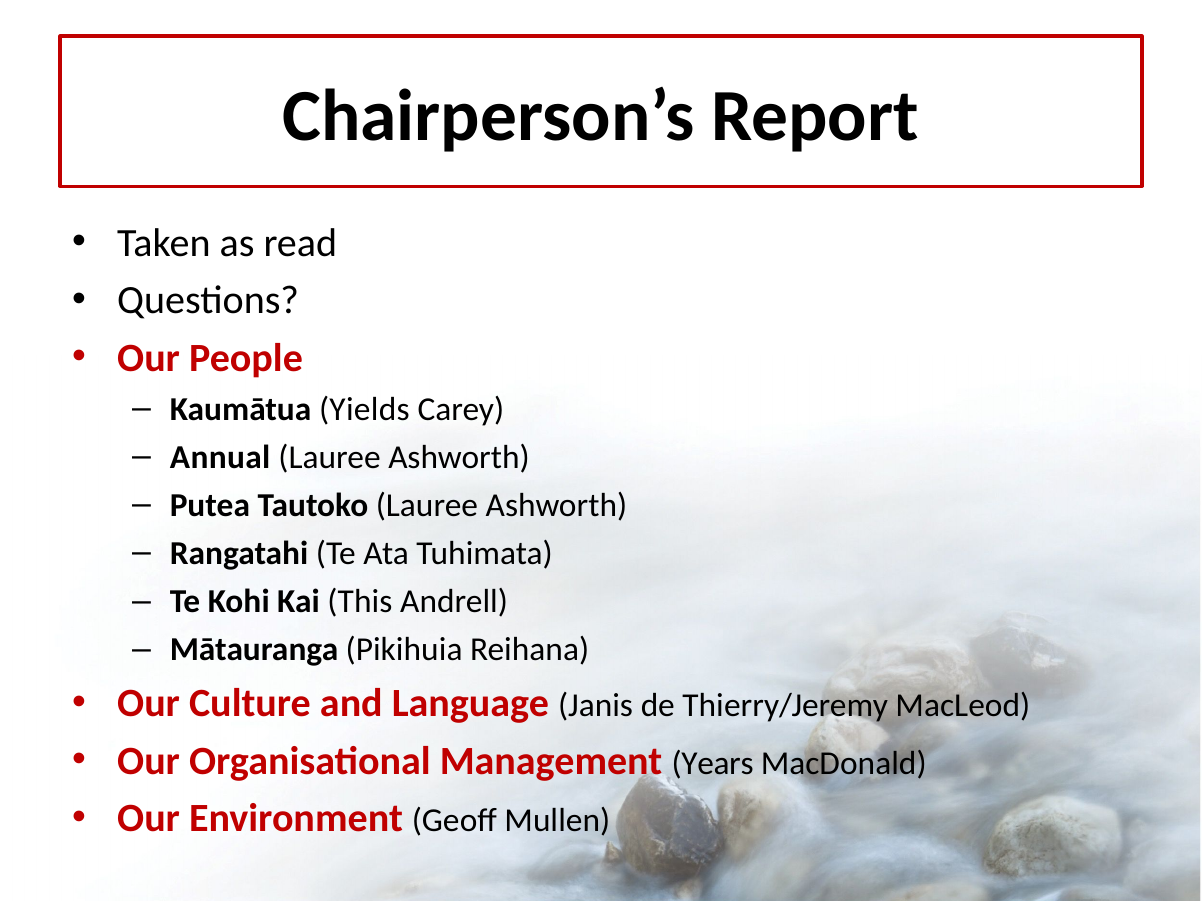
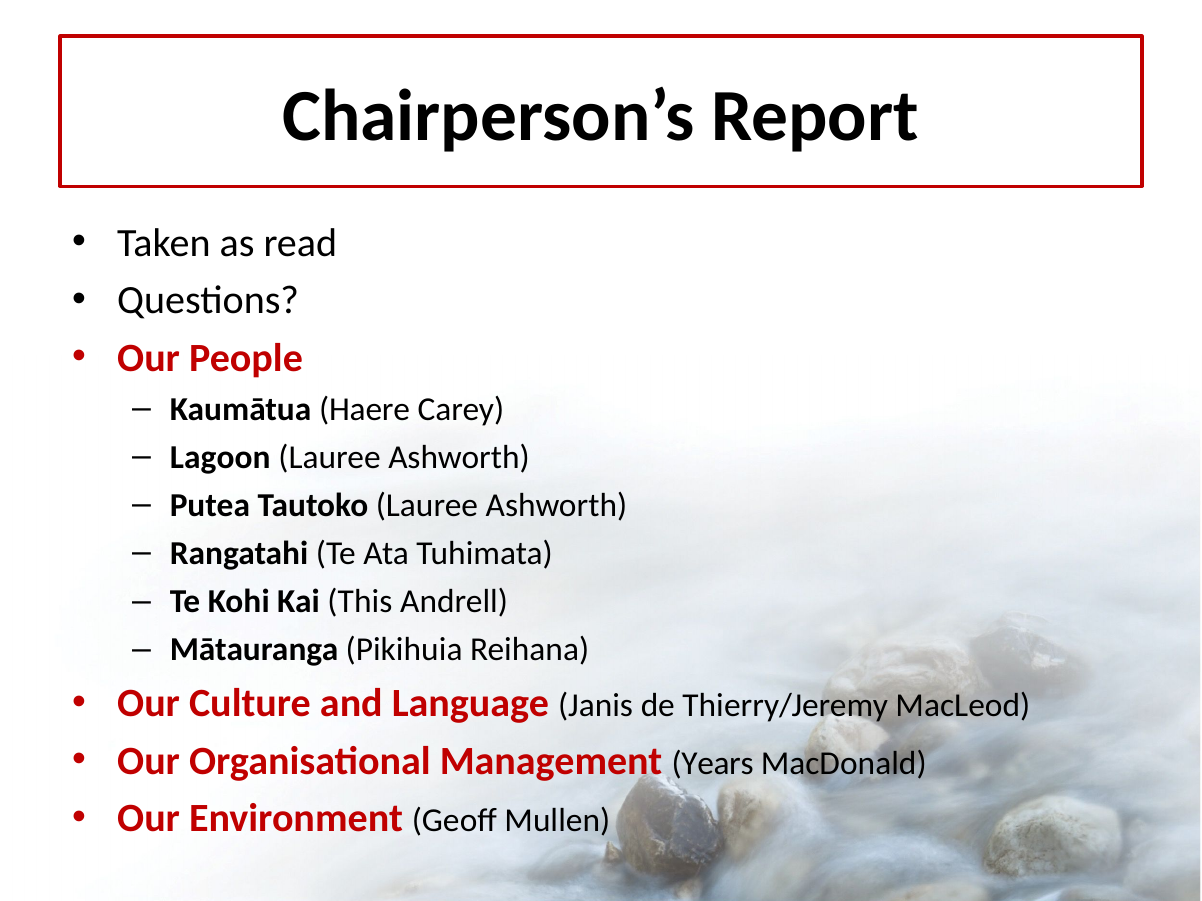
Yields: Yields -> Haere (365, 410)
Annual: Annual -> Lagoon (220, 458)
